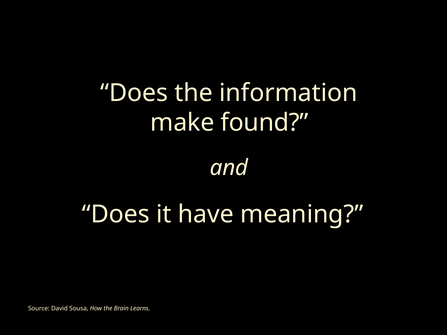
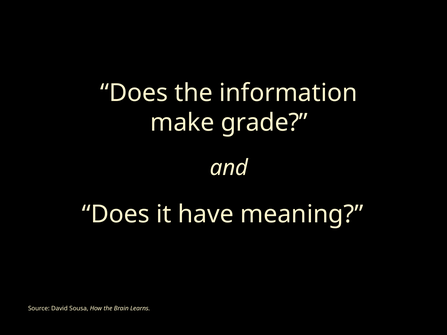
found: found -> grade (264, 123)
